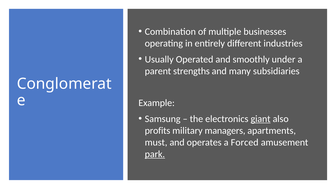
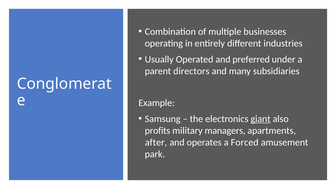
smoothly: smoothly -> preferred (251, 59)
strengths: strengths -> directors (191, 71)
must: must -> after (156, 142)
park underline: present -> none (155, 154)
